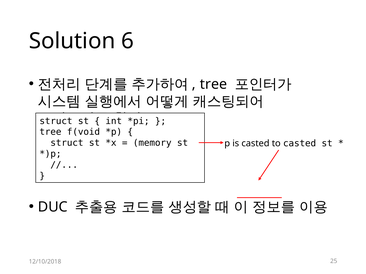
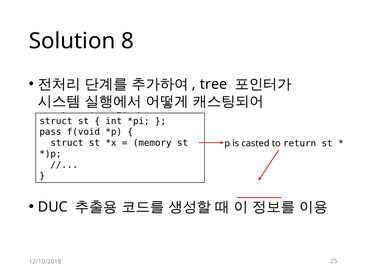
6: 6 -> 8 (128, 41)
tree: tree -> pass (50, 132)
to casted: casted -> return (300, 144)
